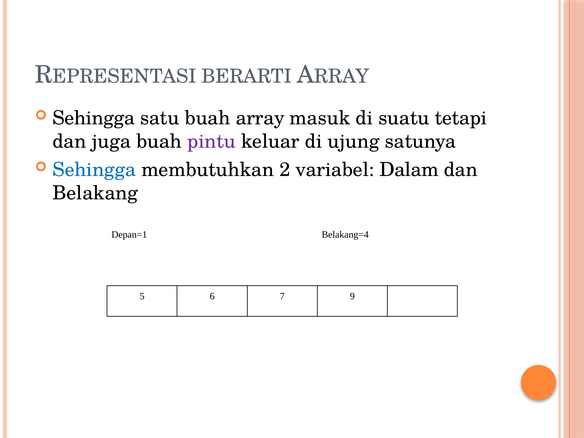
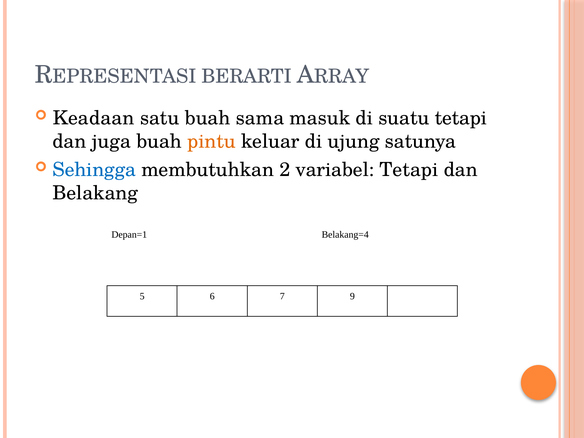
Sehingga: Sehingga -> Keadaan (94, 118)
array: array -> sama (260, 118)
pintu colour: purple -> orange (212, 141)
variabel Dalam: Dalam -> Tetapi (409, 170)
